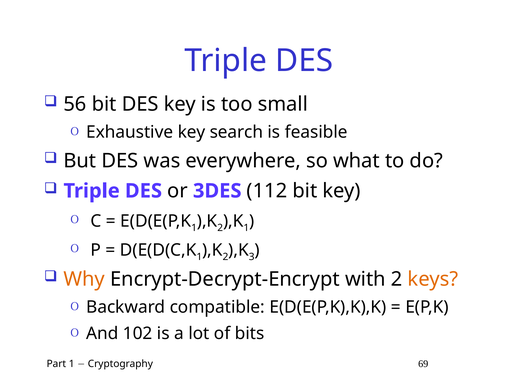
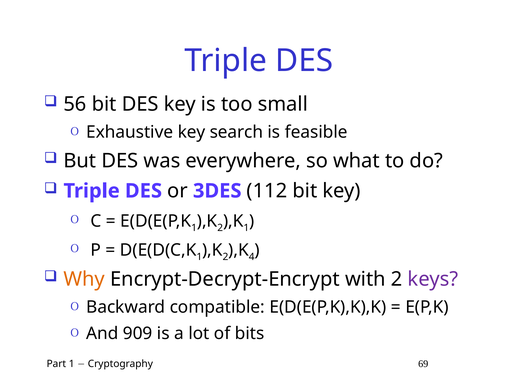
3: 3 -> 4 (252, 256)
keys colour: orange -> purple (433, 279)
102: 102 -> 909 (138, 333)
